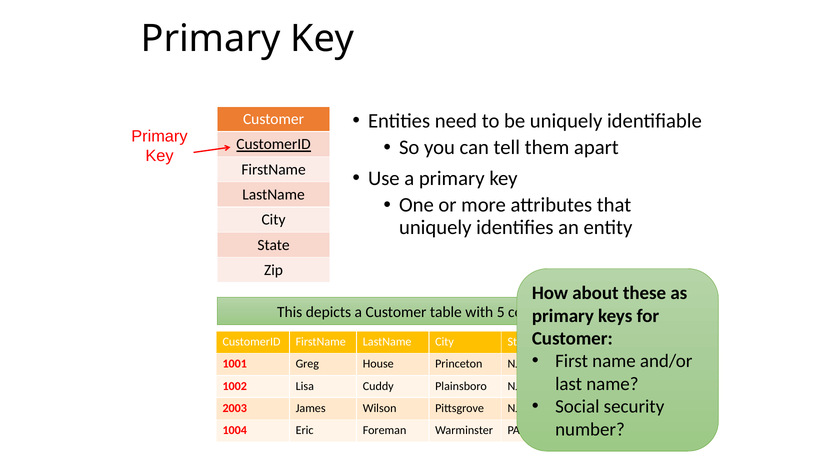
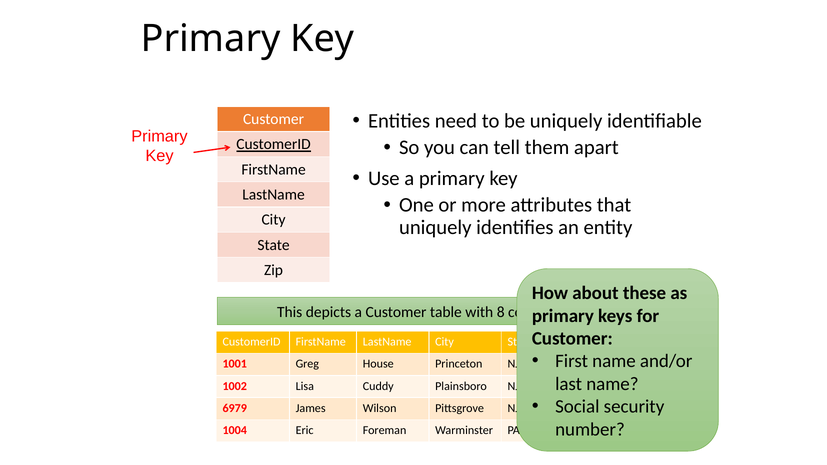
5: 5 -> 8 (501, 312)
2003: 2003 -> 6979 (235, 408)
